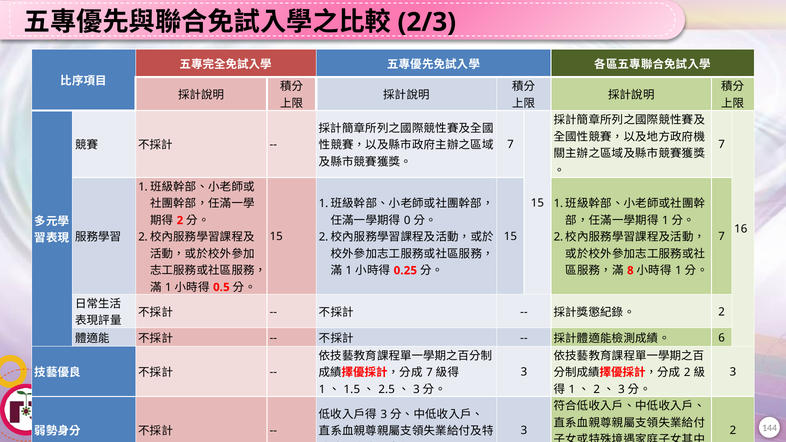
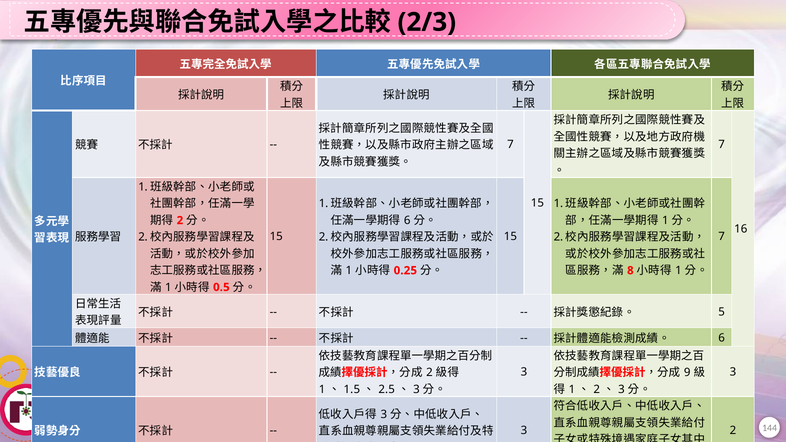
0: 0 -> 6 (407, 220)
2: 2 -> 5 (722, 312)
7: 7 -> 2 (429, 373)
2: 2 -> 9 (687, 373)
